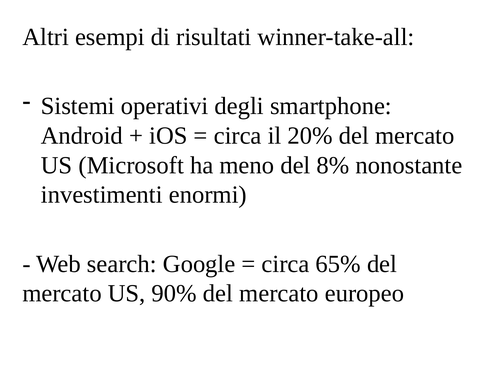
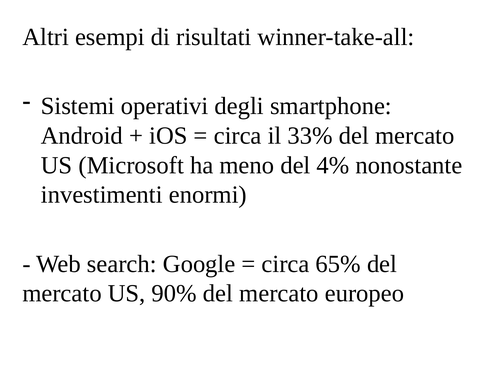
20%: 20% -> 33% (310, 136)
8%: 8% -> 4% (333, 165)
